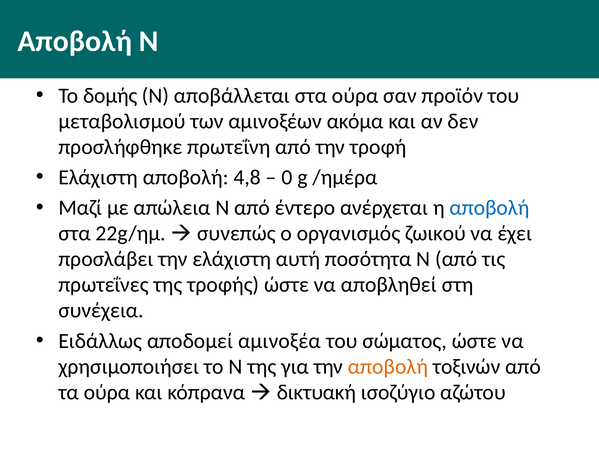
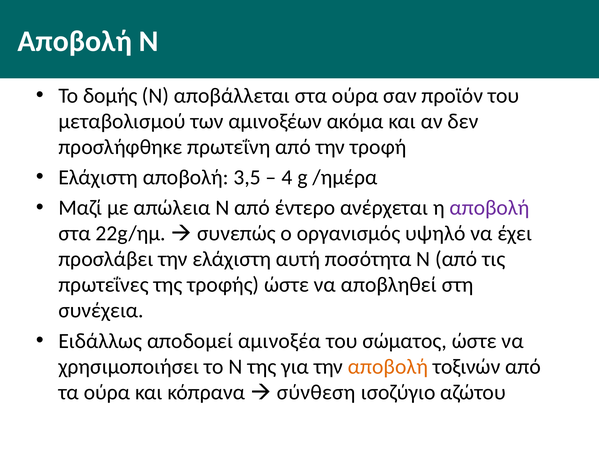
4,8: 4,8 -> 3,5 (247, 177)
0: 0 -> 4 (287, 177)
αποβολή colour: blue -> purple (490, 208)
ζωικού: ζωικού -> υψηλό (435, 234)
δικτυακή: δικτυακή -> σύνθεση (316, 392)
